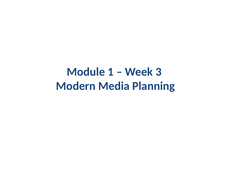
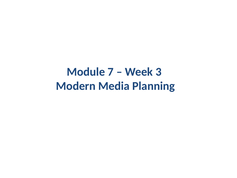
1: 1 -> 7 (111, 72)
